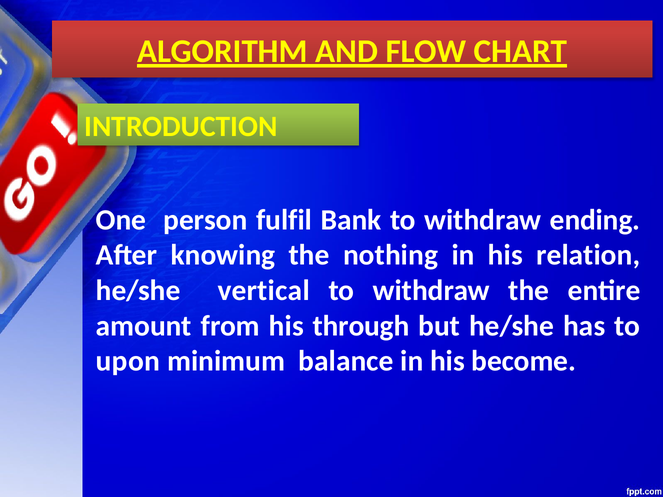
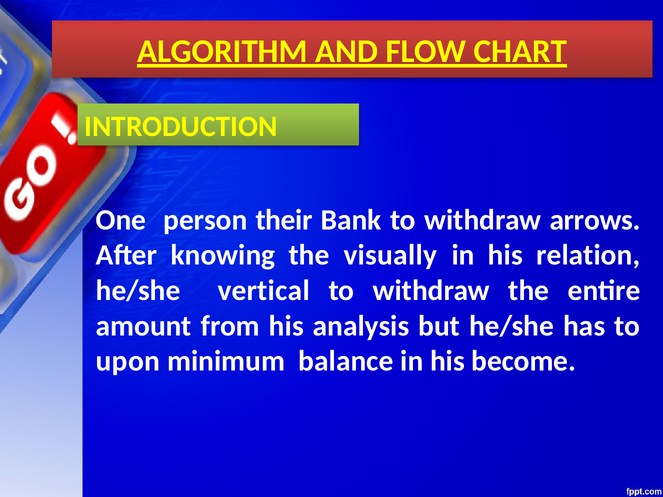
fulfil: fulfil -> their (284, 220)
ending: ending -> arrows (595, 220)
nothing: nothing -> visually (390, 255)
through: through -> analysis (361, 326)
